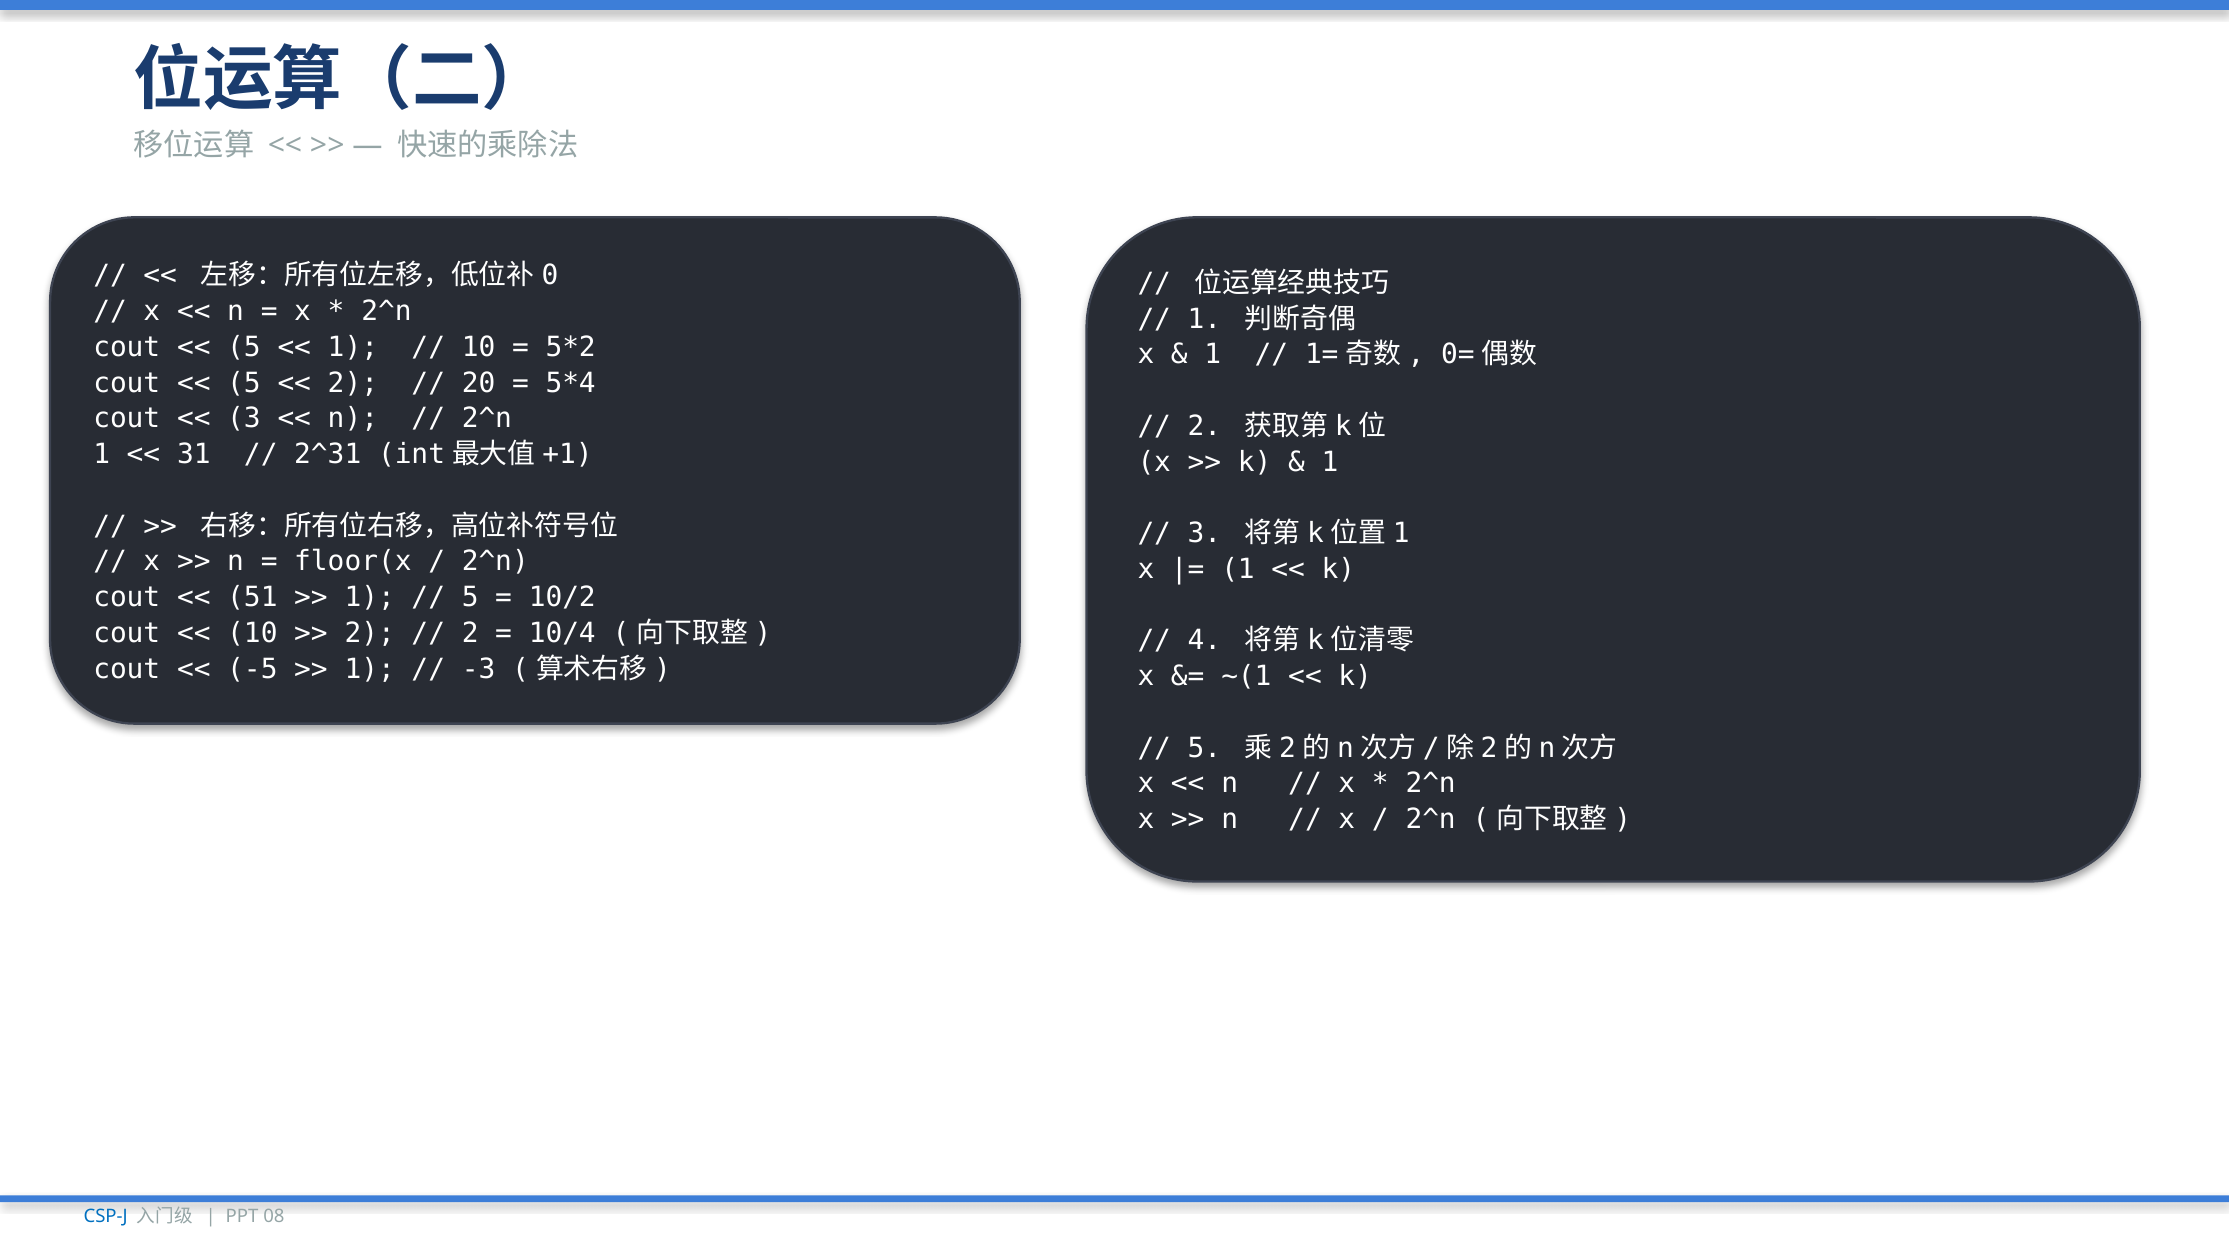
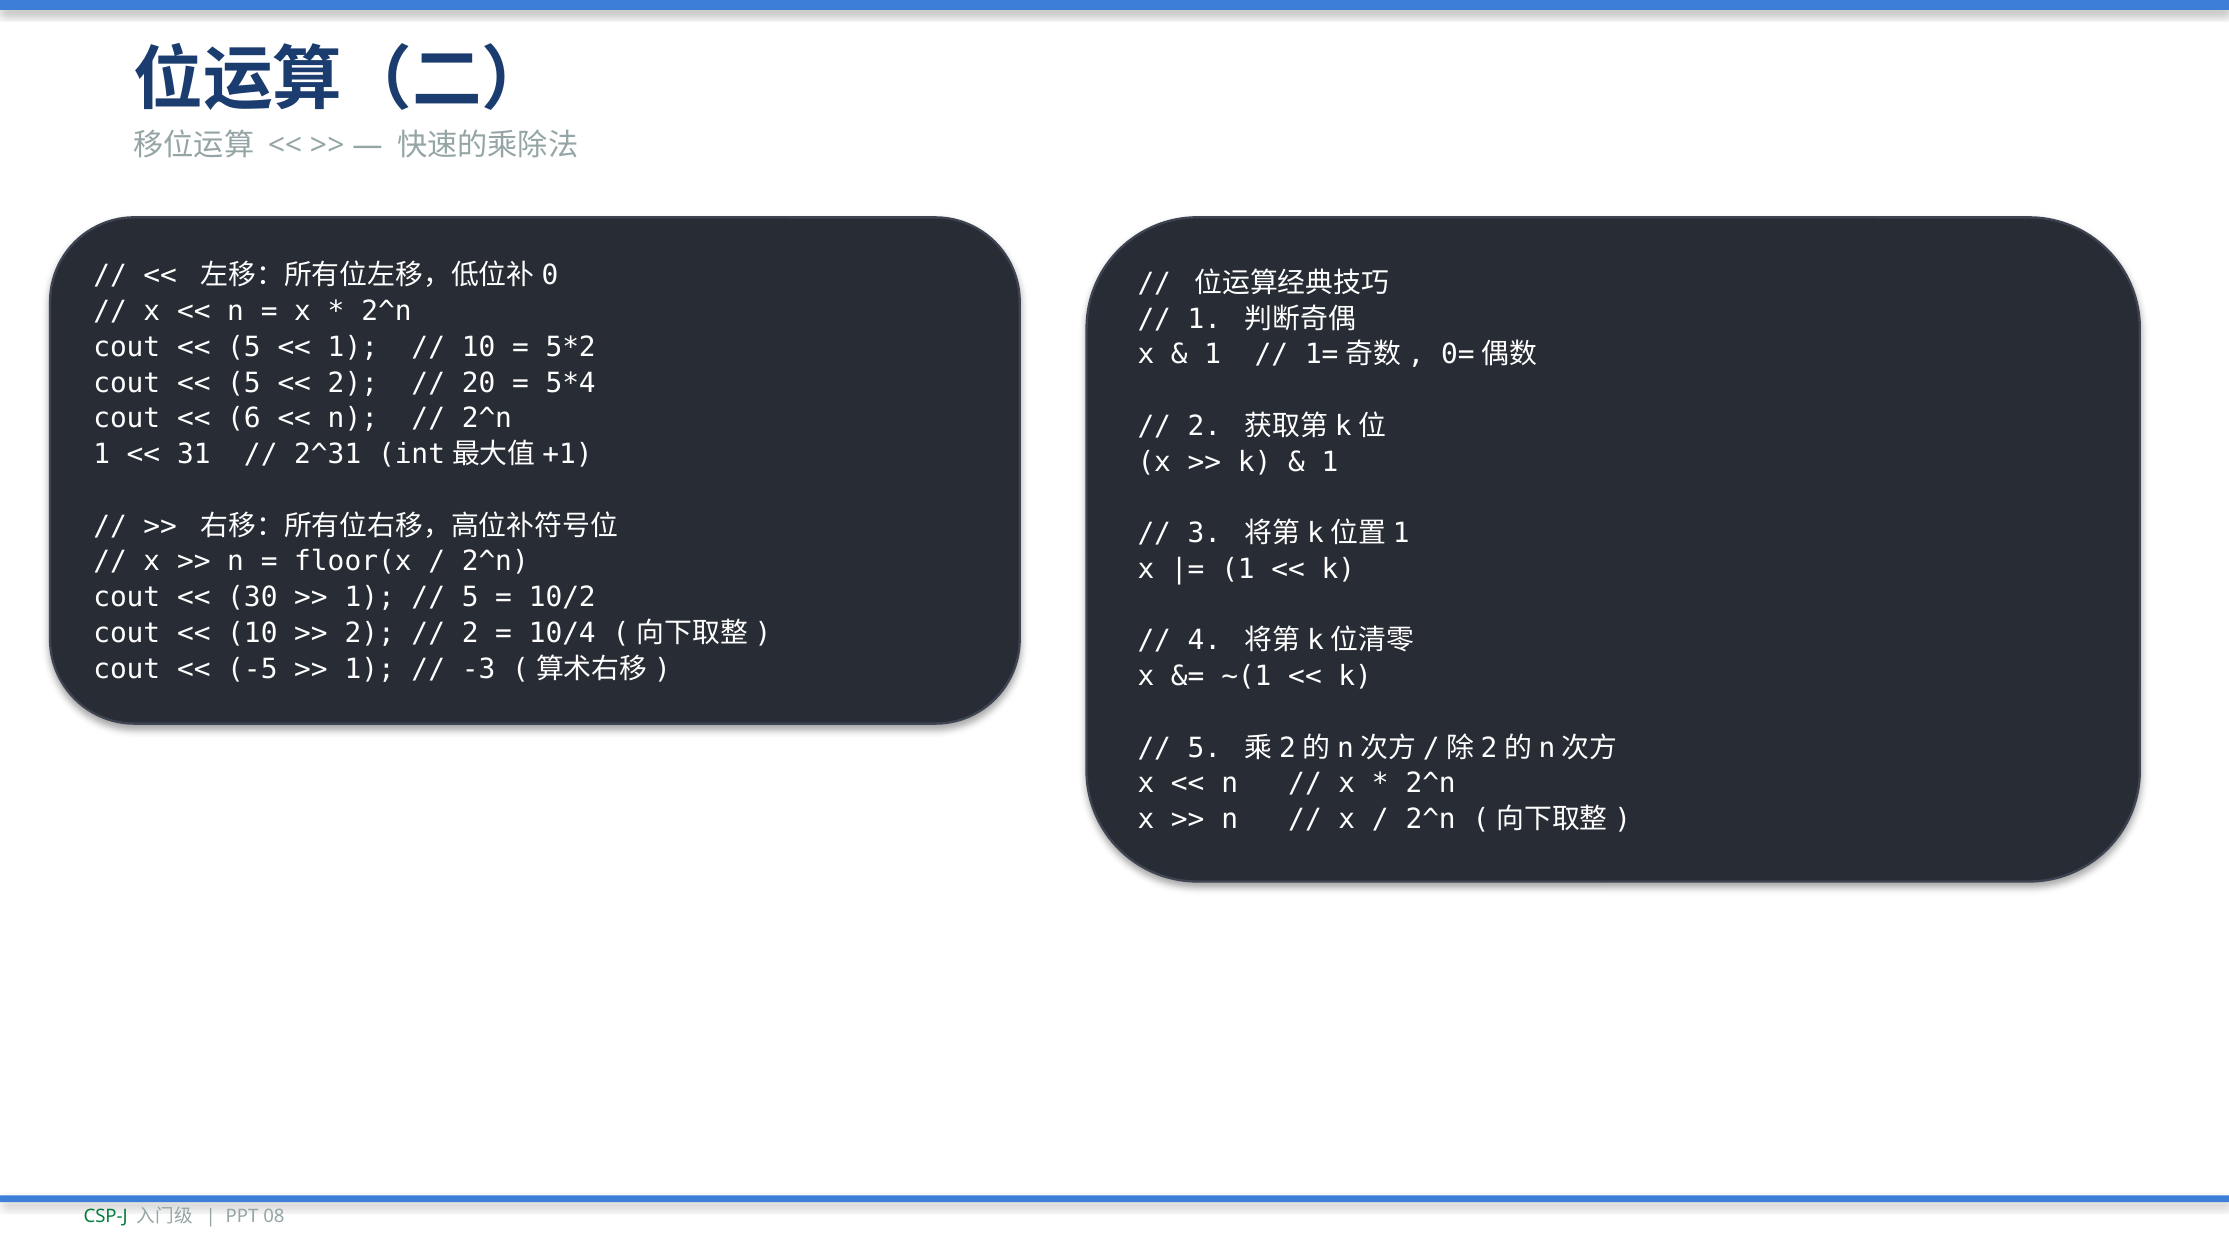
3: 3 -> 6 (244, 419)
51: 51 -> 30 (252, 597)
CSP-J colour: blue -> green (106, 1216)
